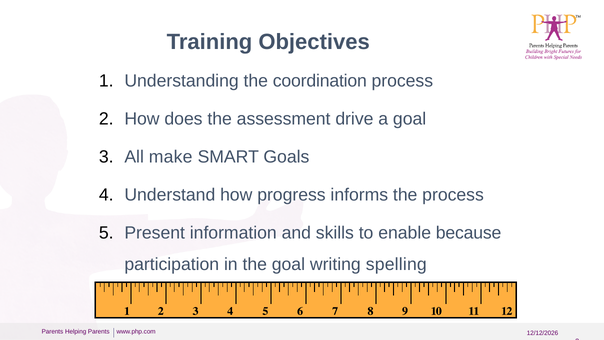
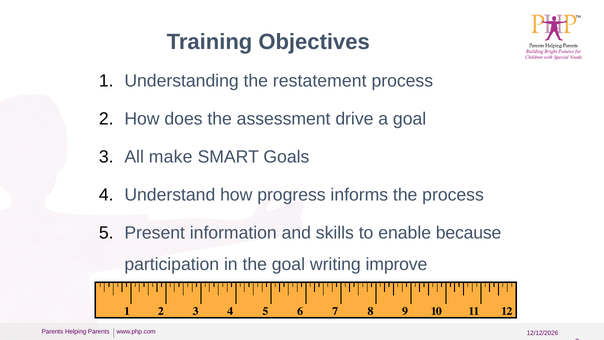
coordination: coordination -> restatement (320, 81)
spelling: spelling -> improve (396, 264)
